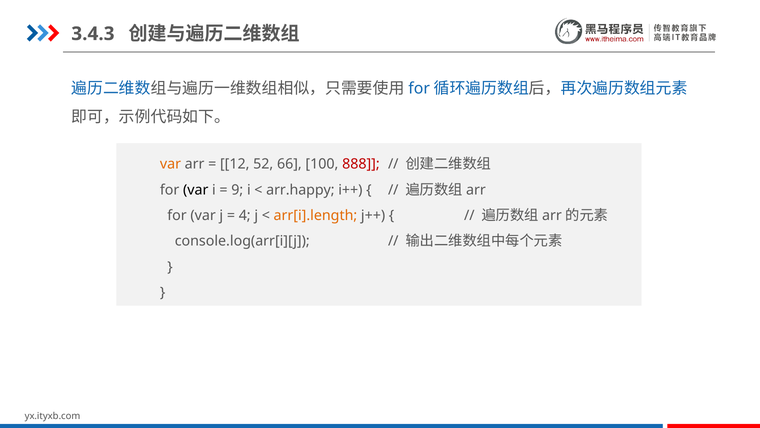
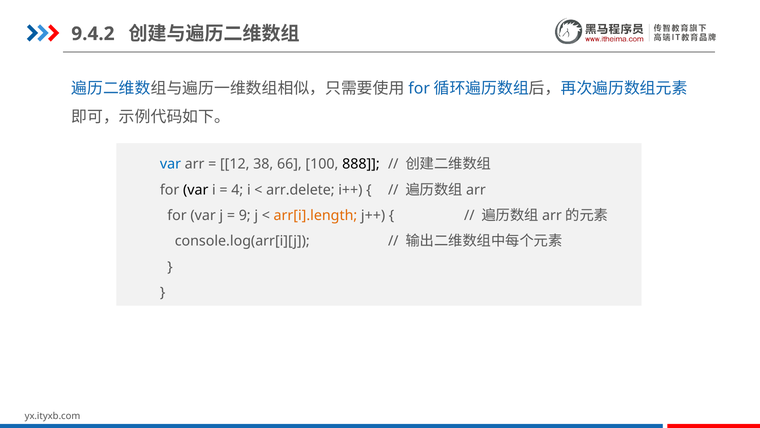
3.4.3: 3.4.3 -> 9.4.2 (93, 34)
var colour: orange -> blue (171, 164)
52: 52 -> 38 (263, 164)
888 colour: red -> black (361, 164)
9: 9 -> 4 (237, 190)
arr.happy: arr.happy -> arr.delete (300, 190)
4: 4 -> 9 (245, 215)
